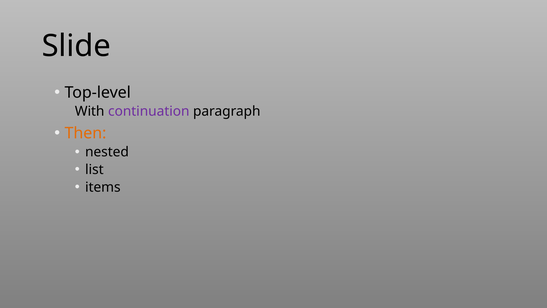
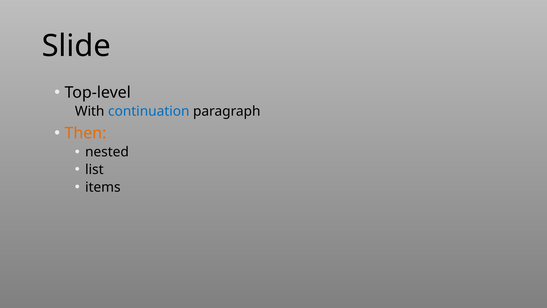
continuation colour: purple -> blue (149, 111)
